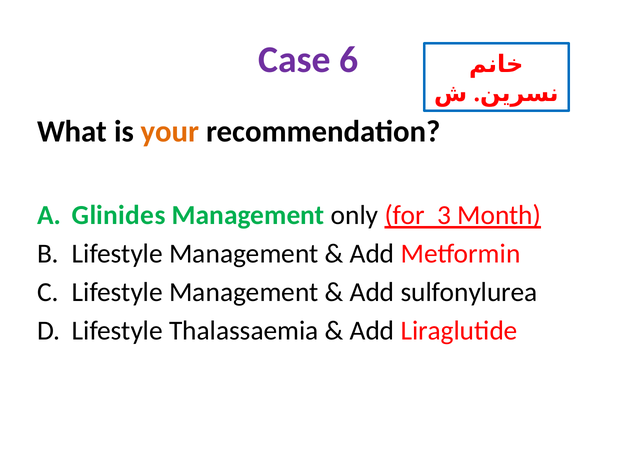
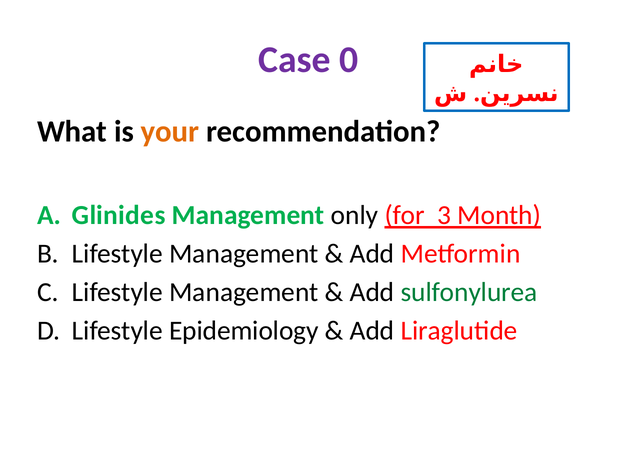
6: 6 -> 0 (349, 60)
sulfonylurea colour: black -> green (469, 292)
Thalassaemia: Thalassaemia -> Epidemiology (244, 330)
